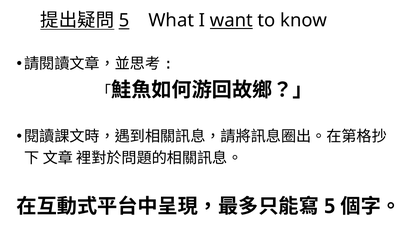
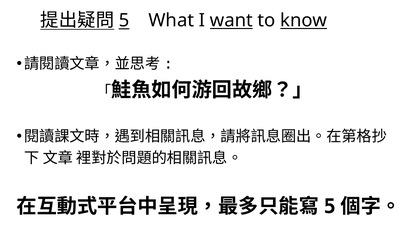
know underline: none -> present (304, 20)
